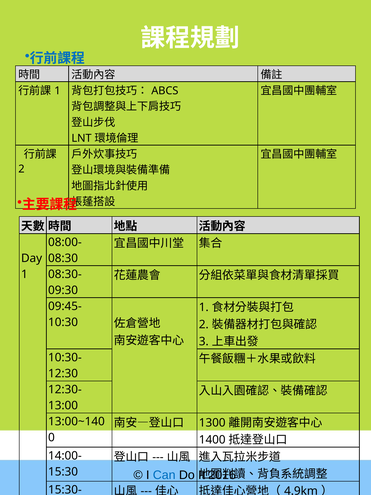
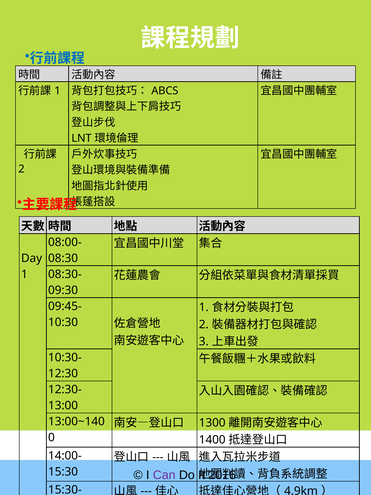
Can colour: blue -> purple (164, 475)
